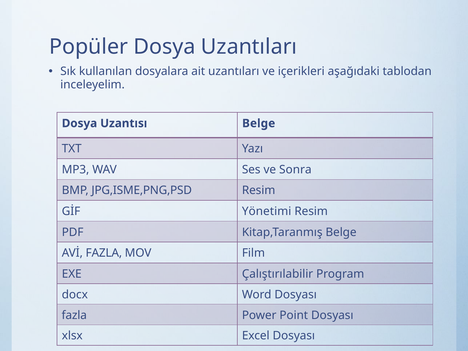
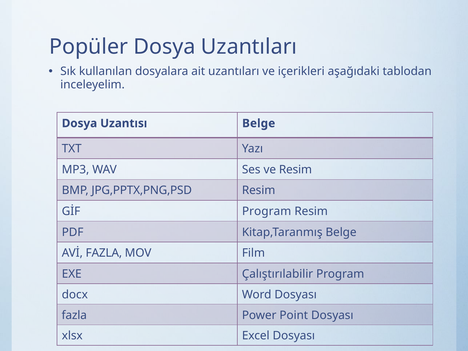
ve Sonra: Sonra -> Resim (295, 170)
JPG,ISME,PNG,PSD: JPG,ISME,PNG,PSD -> JPG,PPTX,PNG,PSD (142, 190)
GİF Yönetimi: Yönetimi -> Program (267, 211)
